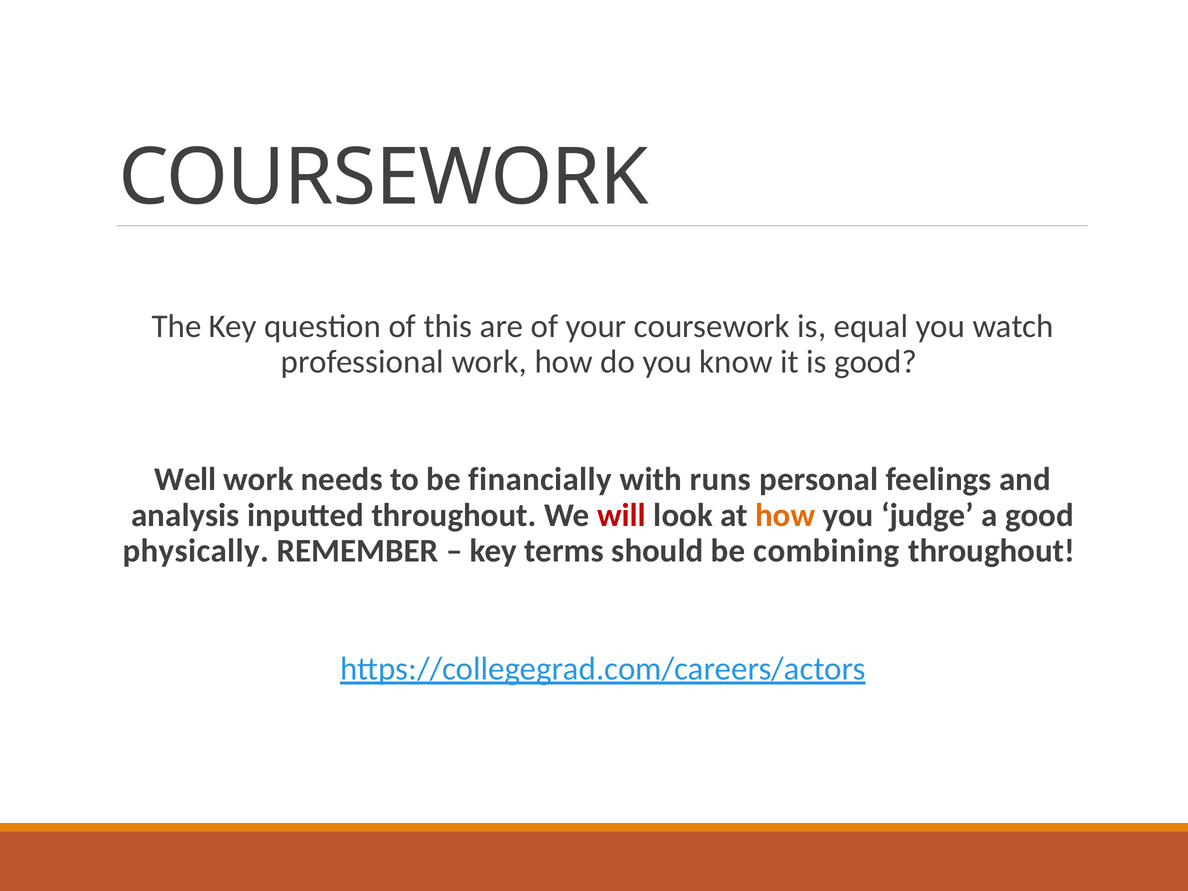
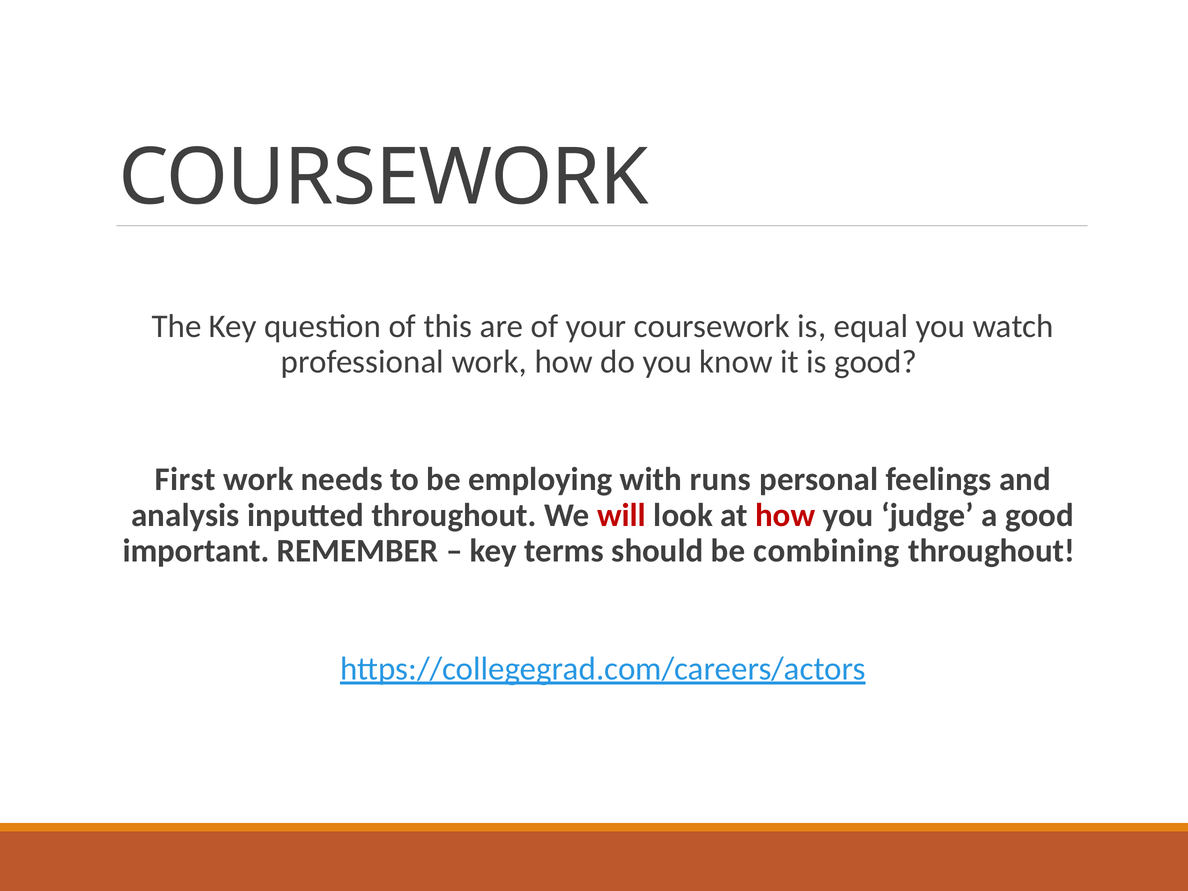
Well: Well -> First (185, 479)
financially: financially -> employing (540, 479)
how colour: orange -> red (785, 515)
physically: physically -> important (196, 551)
